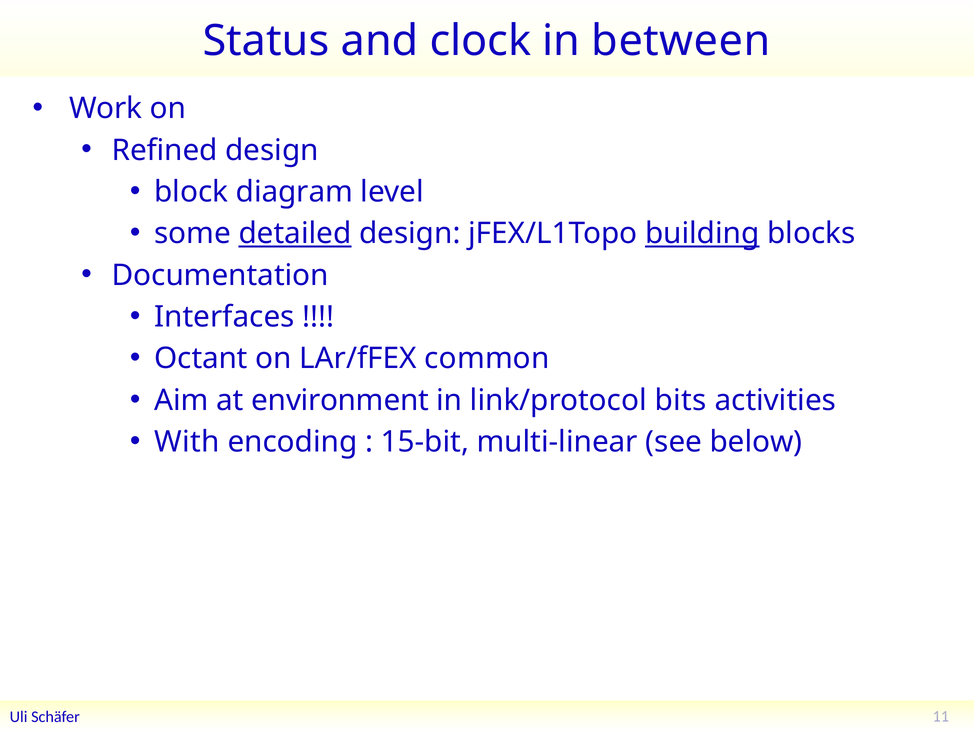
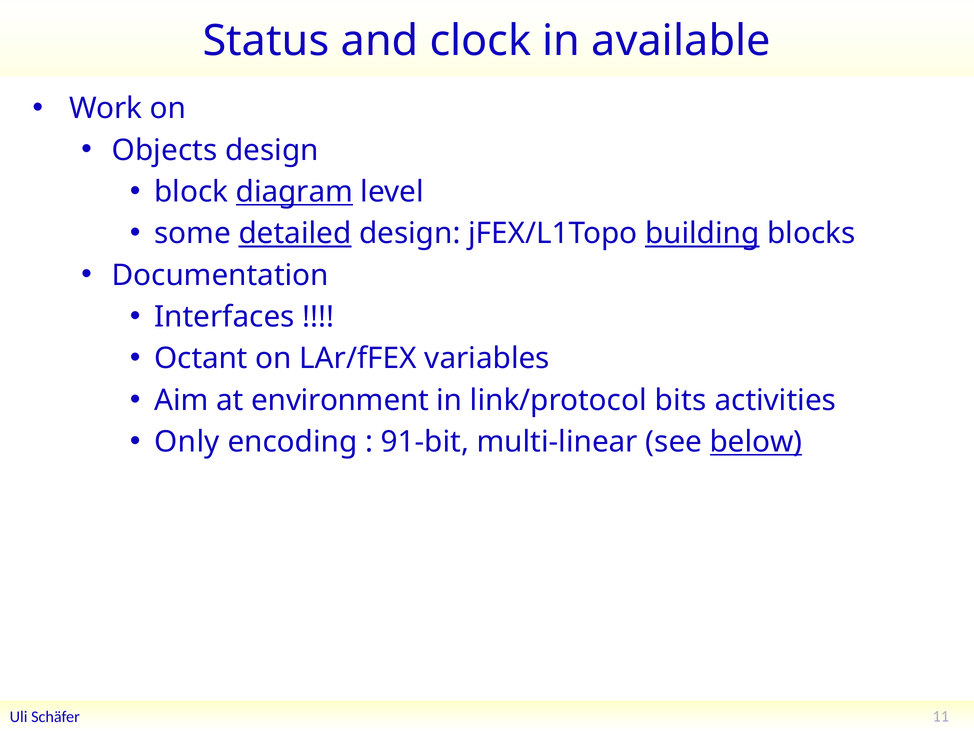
between: between -> available (681, 41)
Refined: Refined -> Objects (165, 150)
diagram underline: none -> present (294, 192)
common: common -> variables (487, 358)
With: With -> Only (187, 442)
15-bit: 15-bit -> 91-bit (425, 442)
below underline: none -> present (756, 442)
